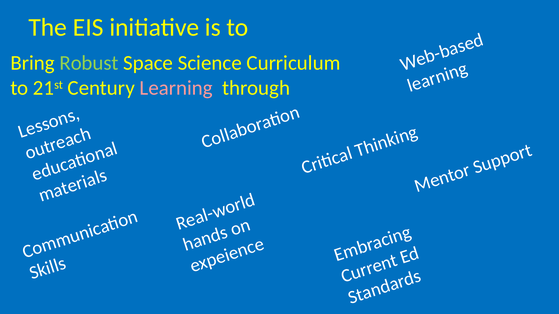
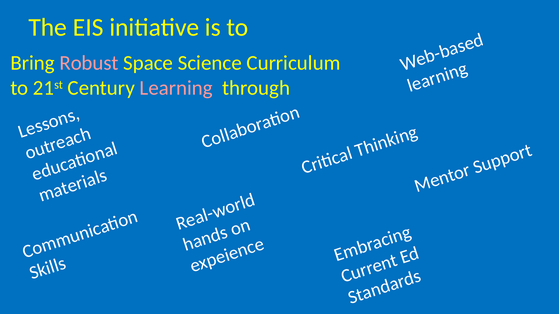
Robust colour: light green -> pink (89, 63)
